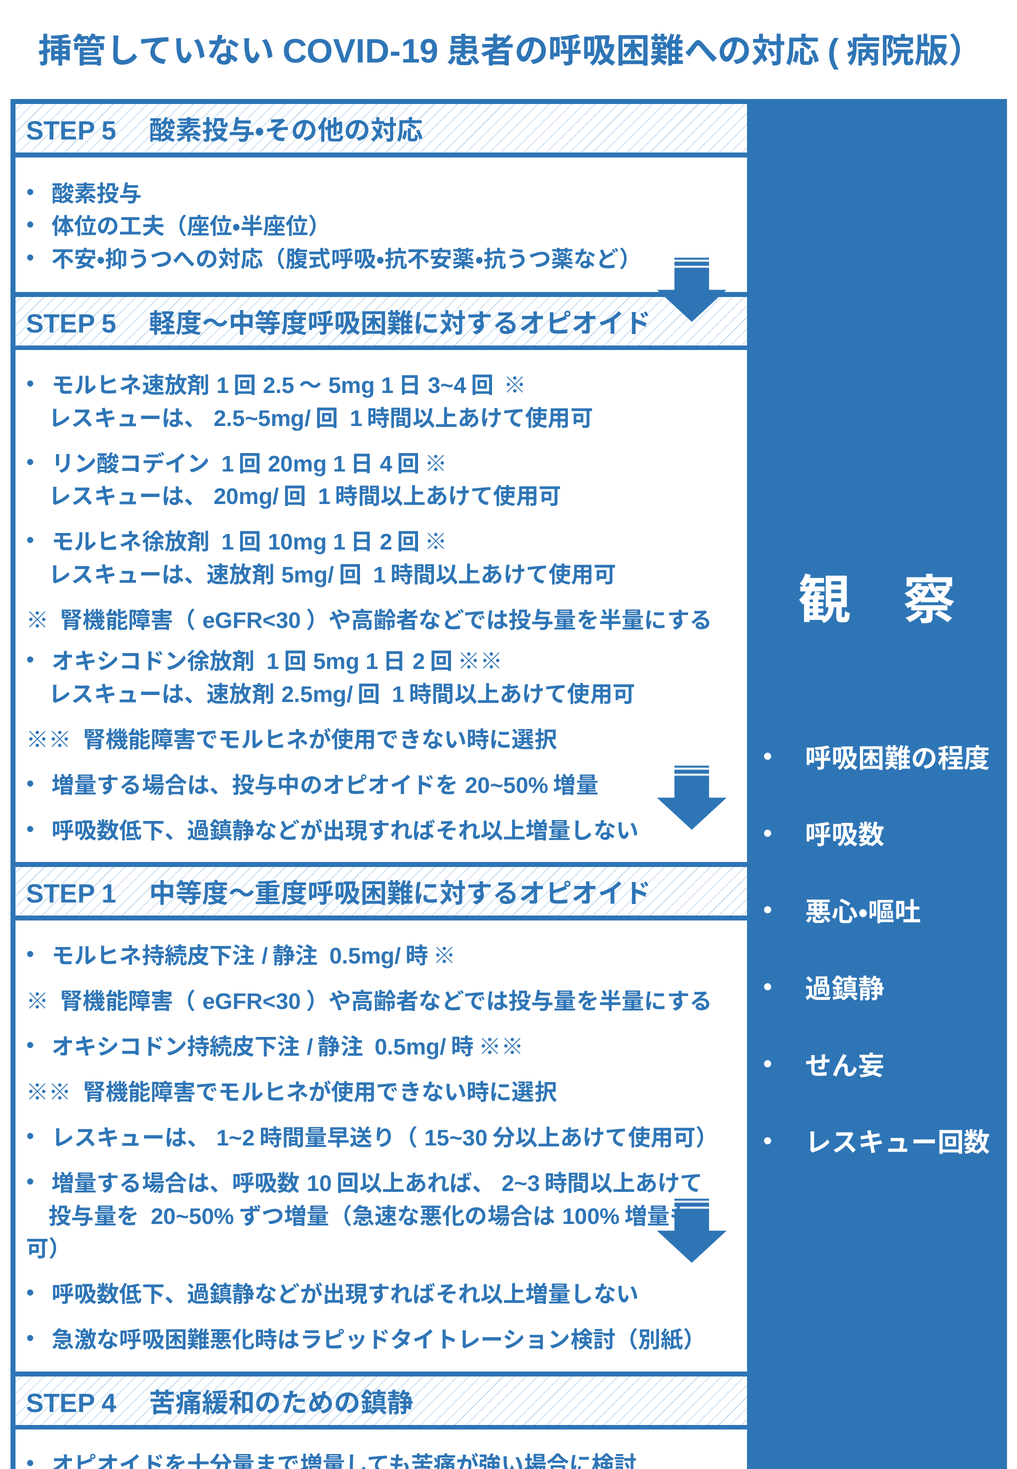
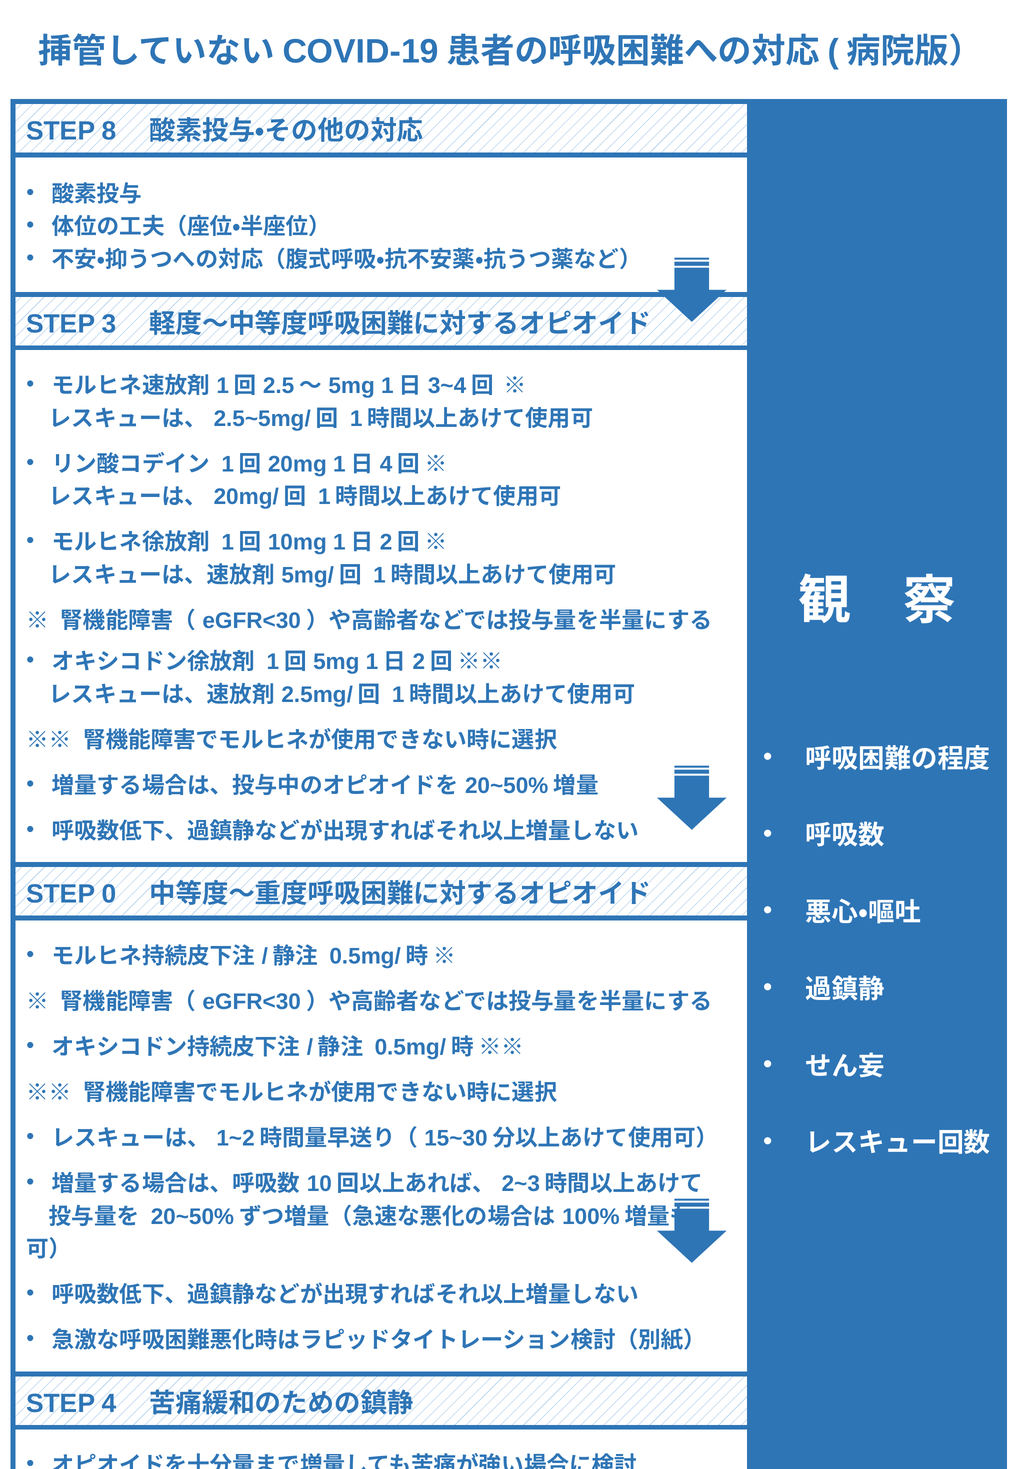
5: 5 -> 8 (109, 131)
5: 5 -> 3 (109, 324)
1: 1 -> 0 (109, 894)
